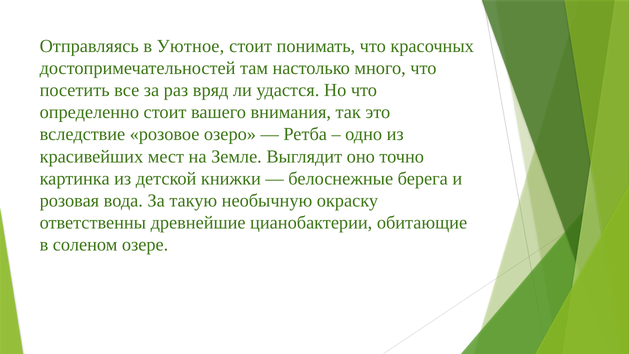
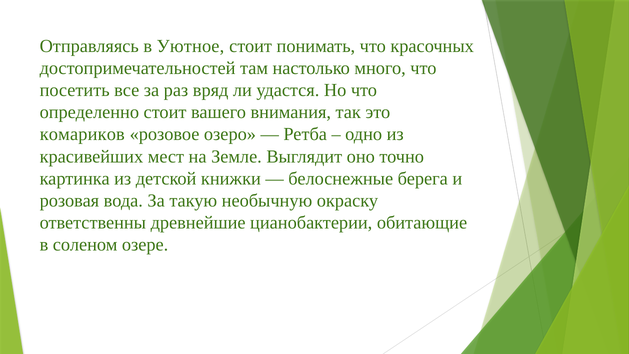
вследствие: вследствие -> комариков (82, 134)
